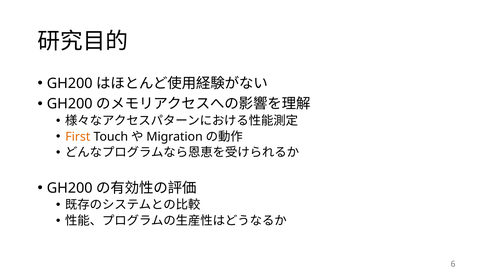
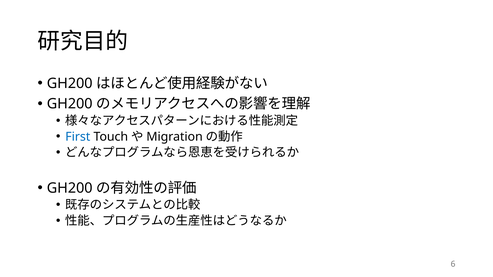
First colour: orange -> blue (78, 137)
